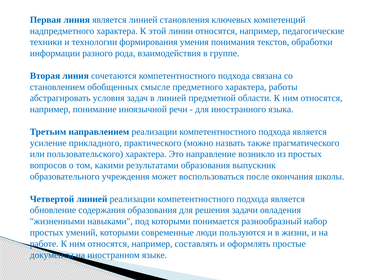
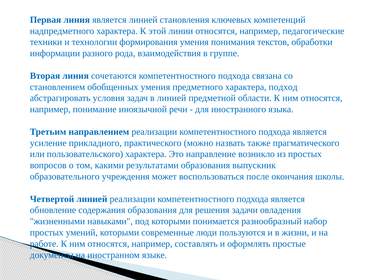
обобщенных смысле: смысле -> умения (155, 87)
работы: работы -> подход (283, 87)
